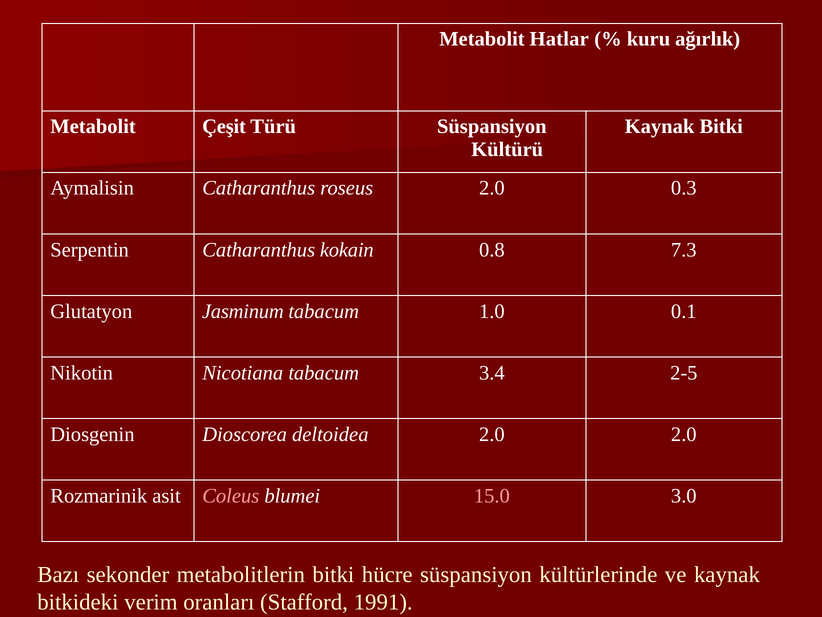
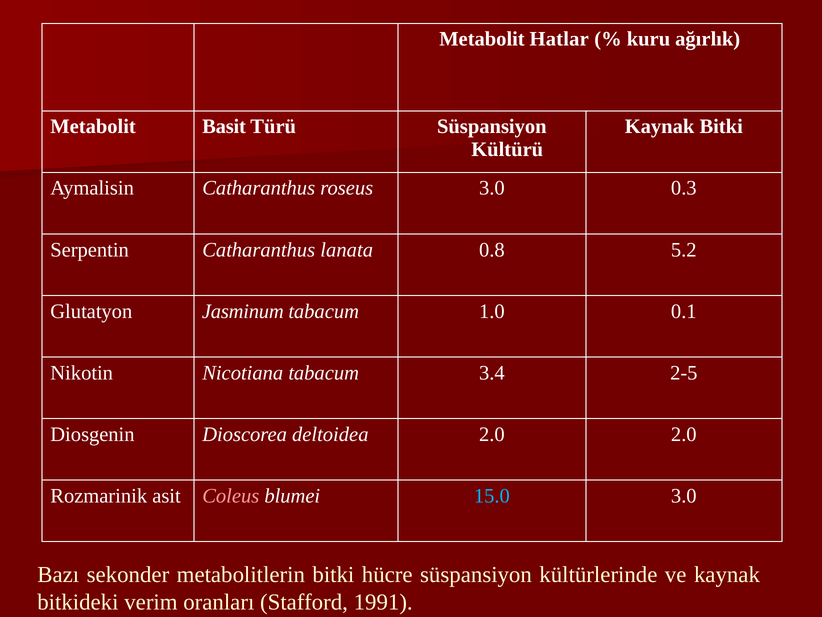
Çeşit: Çeşit -> Basit (224, 127)
roseus 2.0: 2.0 -> 3.0 (492, 188)
kokain: kokain -> lanata (347, 250)
7.3: 7.3 -> 5.2 (684, 250)
15.0 colour: pink -> light blue (492, 495)
